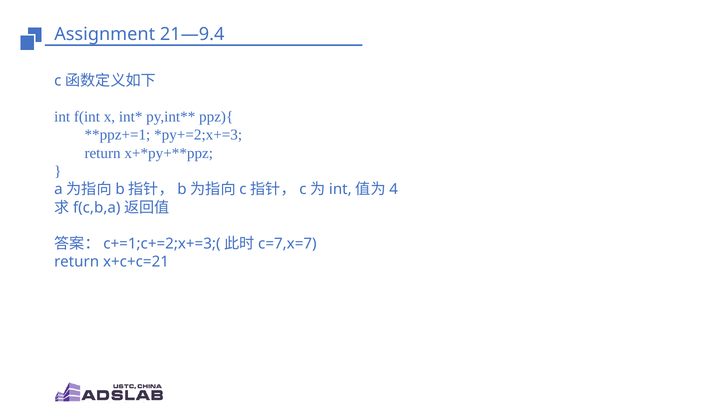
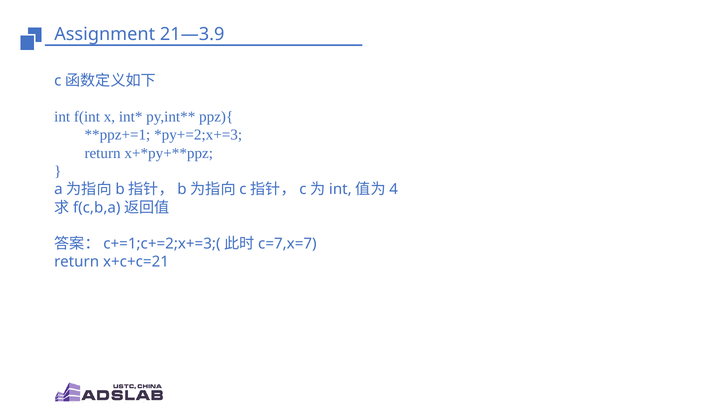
21—9.4: 21—9.4 -> 21—3.9 (192, 34)
